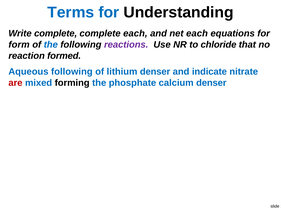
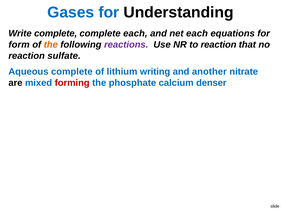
Terms: Terms -> Gases (71, 12)
the colour: blue -> orange (51, 45)
to chloride: chloride -> reaction (219, 45)
formed: formed -> sulfate (64, 56)
Aqueous following: following -> complete (72, 72)
lithium denser: denser -> writing (155, 72)
indicate: indicate -> another (209, 72)
are colour: red -> black (15, 83)
forming colour: black -> red (72, 83)
